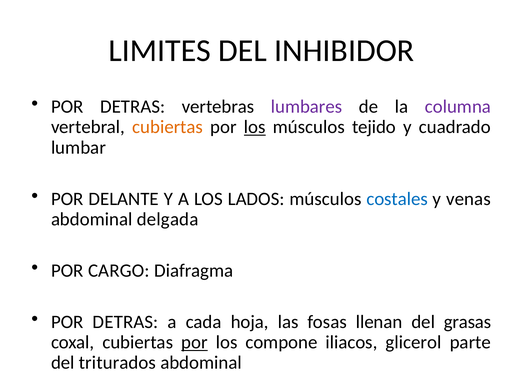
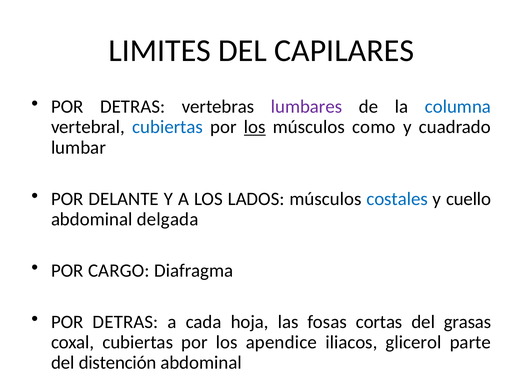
INHIBIDOR: INHIBIDOR -> CAPILARES (344, 51)
columna colour: purple -> blue (458, 107)
cubiertas colour: orange -> blue (168, 127)
tejido: tejido -> como (374, 127)
venas: venas -> cuello (469, 199)
llenan: llenan -> cortas (379, 322)
por underline: present -> none (194, 343)
compone: compone -> apendice (281, 343)
triturados: triturados -> distención (118, 363)
